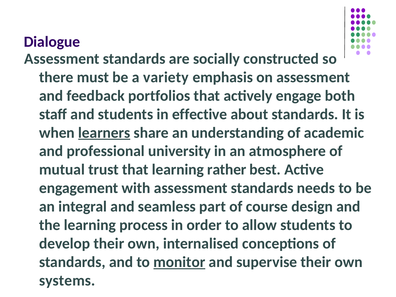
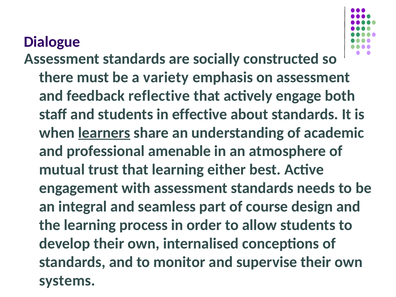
portfolios: portfolios -> reflective (159, 96)
university: university -> amenable (180, 151)
rather: rather -> either (227, 170)
monitor underline: present -> none (179, 262)
